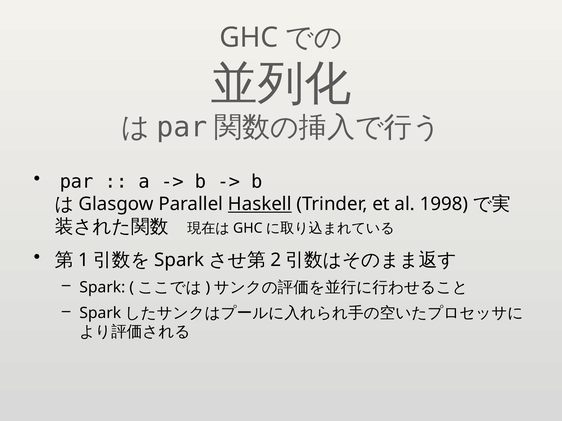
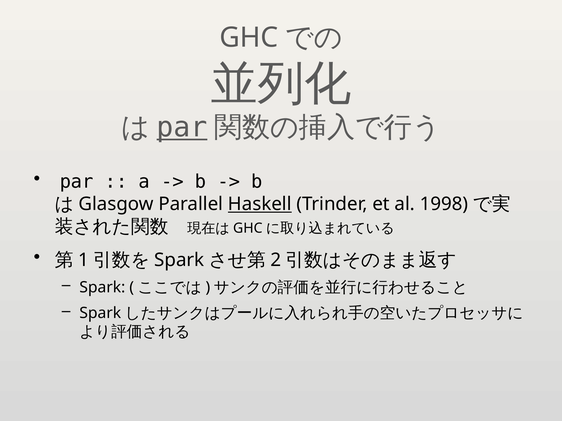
par underline: none -> present (182, 128)
